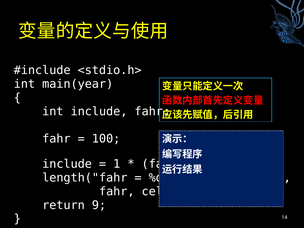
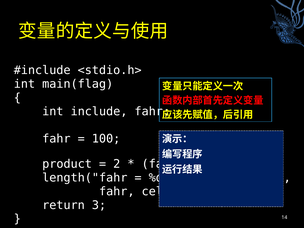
main(year: main(year -> main(flag (78, 84)
include: include -> product (67, 164)
1: 1 -> 2 (117, 164)
return 9: 9 -> 3 (99, 205)
